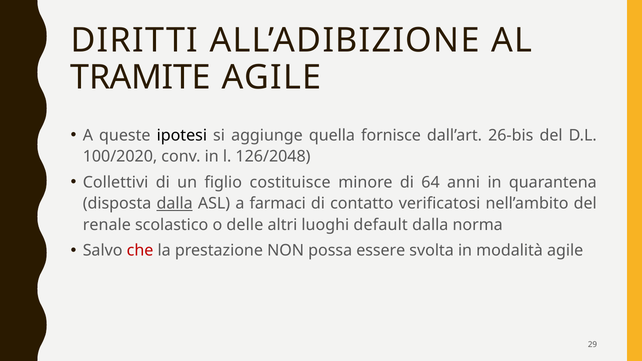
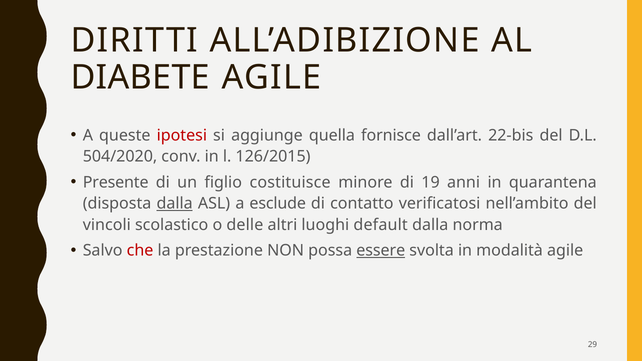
TRAMITE: TRAMITE -> DIABETE (140, 78)
ipotesi colour: black -> red (182, 135)
26-bis: 26-bis -> 22-bis (511, 135)
100/2020: 100/2020 -> 504/2020 (120, 157)
126/2048: 126/2048 -> 126/2015 (273, 157)
Collettivi: Collettivi -> Presente (116, 182)
64: 64 -> 19 (431, 182)
farmaci: farmaci -> esclude (278, 204)
renale: renale -> vincoli (107, 225)
essere underline: none -> present (381, 251)
